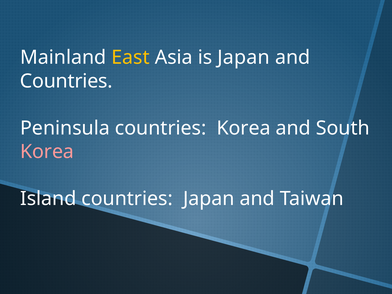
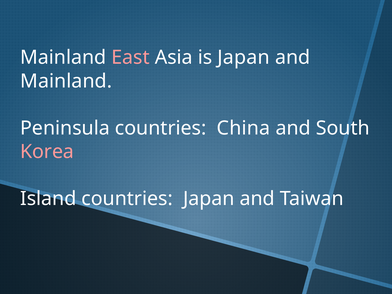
East colour: yellow -> pink (131, 58)
Countries: Countries -> Mainland (66, 81)
countries Korea: Korea -> China (243, 128)
